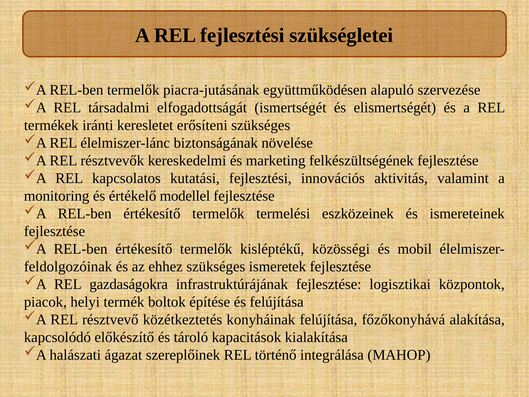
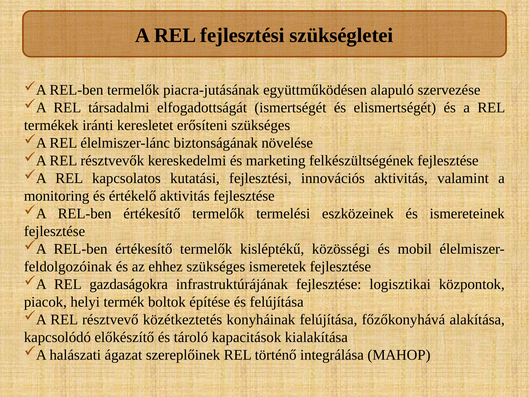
értékelő modellel: modellel -> aktivitás (185, 196)
